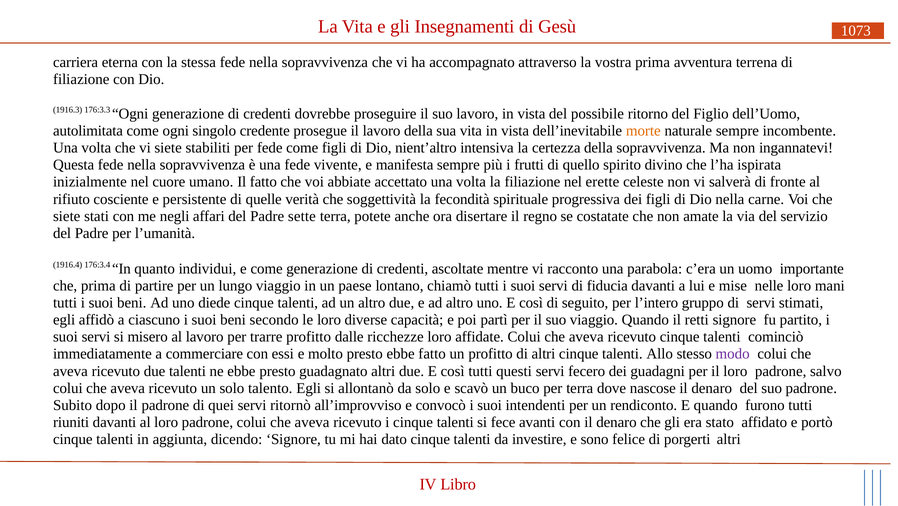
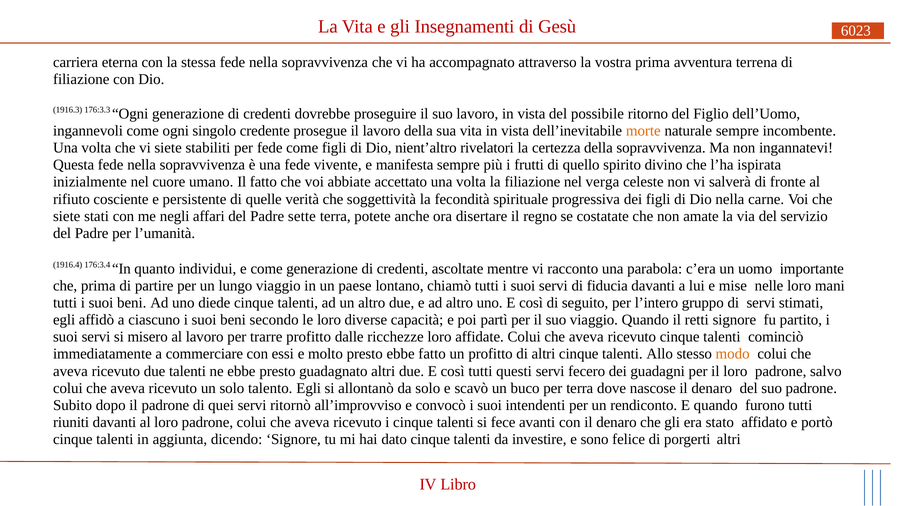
1073: 1073 -> 6023 (856, 31)
autolimitata: autolimitata -> ingannevoli (88, 131)
intensiva: intensiva -> rivelatori (487, 148)
erette: erette -> verga (602, 182)
modo colour: purple -> orange (733, 354)
